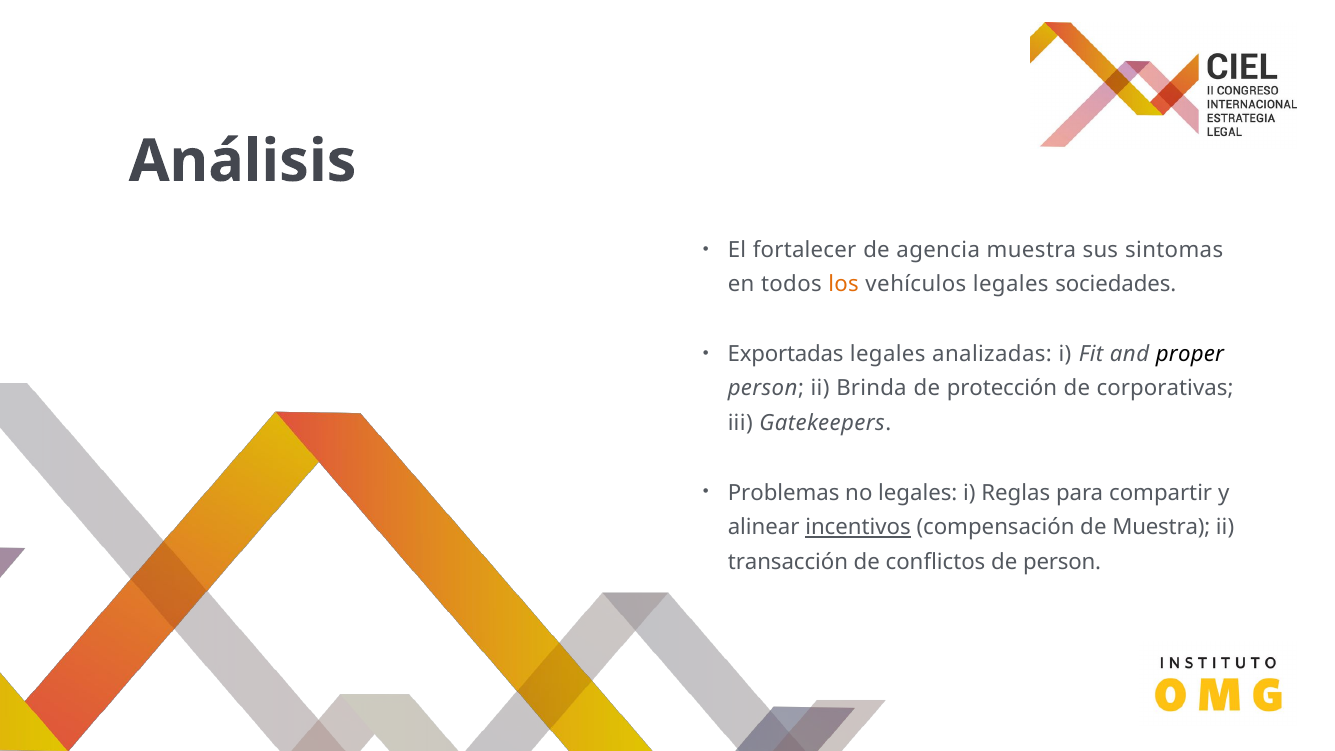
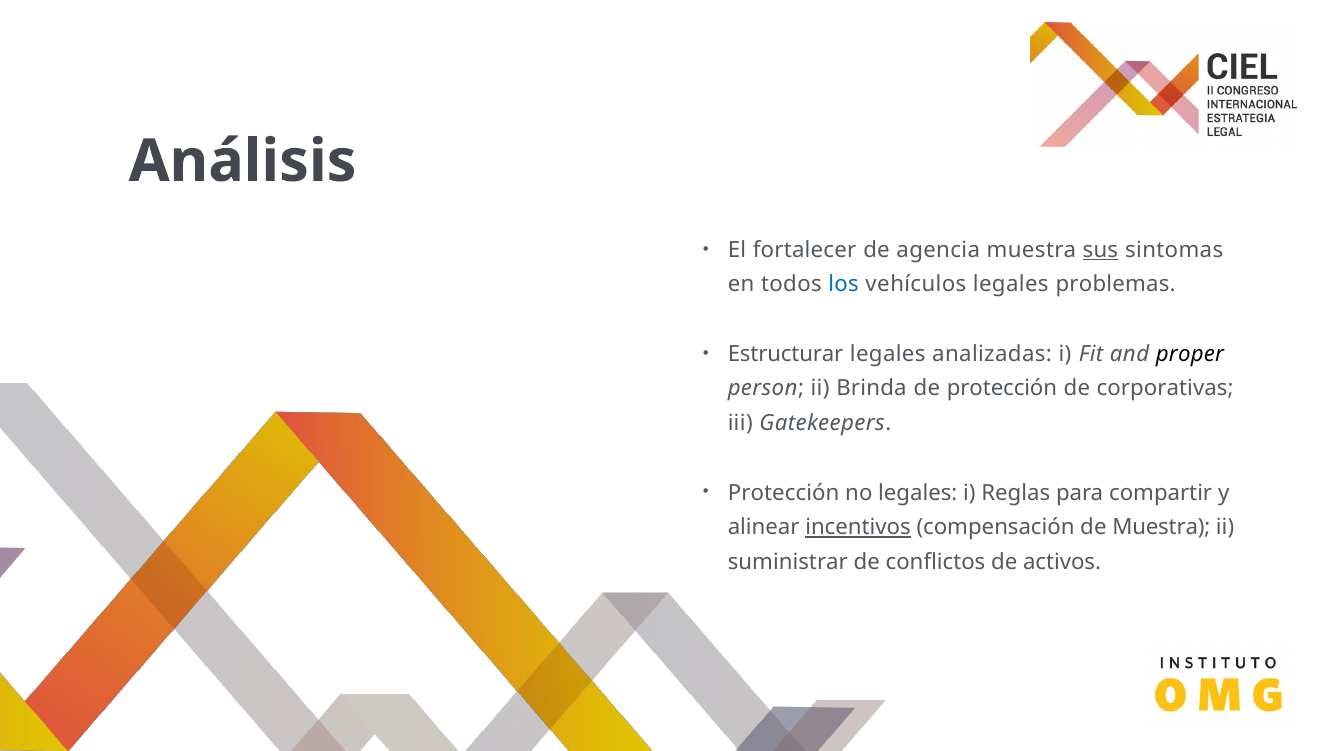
sus underline: none -> present (1100, 250)
los colour: orange -> blue (844, 285)
sociedades: sociedades -> problemas (1116, 285)
Exportadas: Exportadas -> Estructurar (786, 354)
Problemas: Problemas -> Protección (784, 493)
transacción: transacción -> suministrar (788, 562)
de person: person -> activos (1062, 562)
